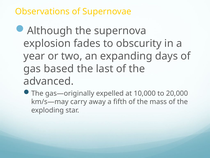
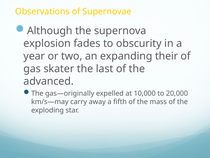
days: days -> their (167, 56)
based: based -> skater (59, 68)
